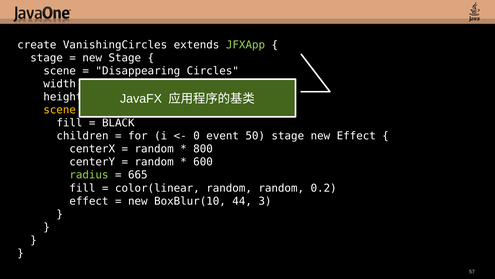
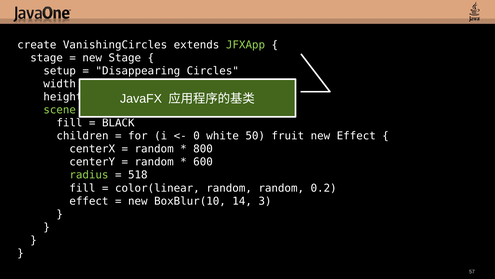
scene: scene -> setup (60, 71)
scene colour: yellow -> light green (60, 110)
event: event -> white (223, 136)
50 stage: stage -> fruit (288, 136)
665: 665 -> 518 (138, 175)
44: 44 -> 14 (242, 201)
